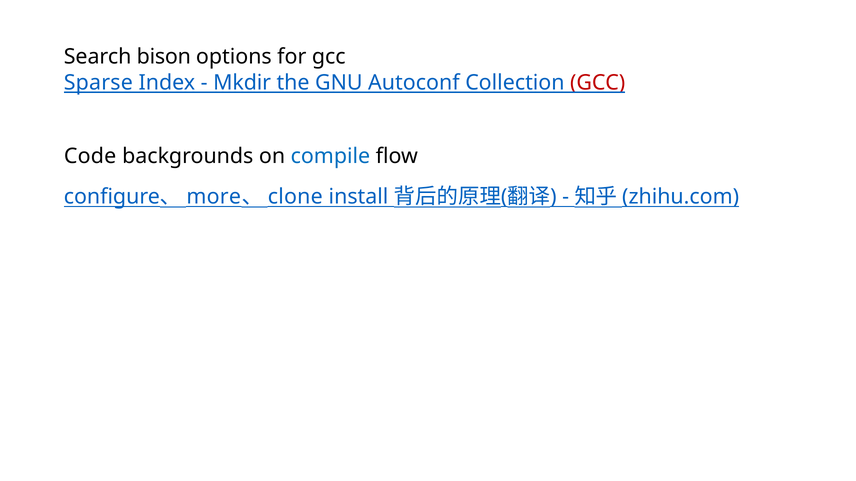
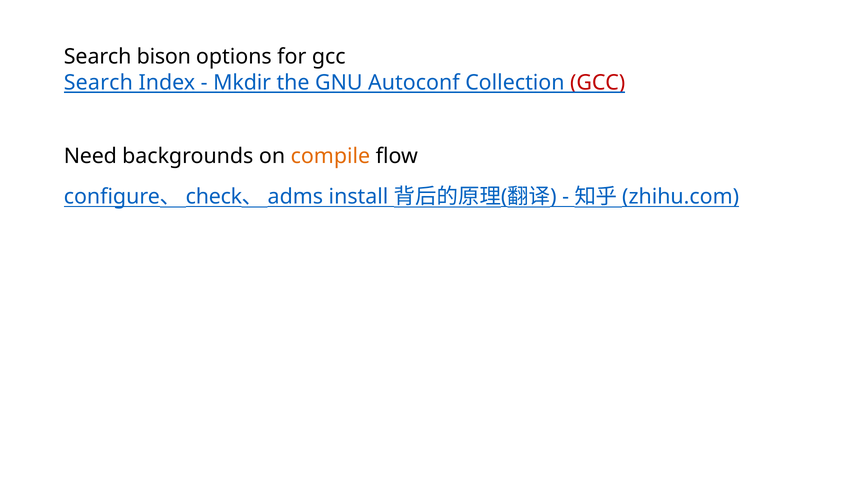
Sparse: Sparse -> Search (98, 83)
Code: Code -> Need (90, 156)
compile colour: blue -> orange (330, 156)
more: more -> check (214, 197)
clone: clone -> adms (295, 197)
